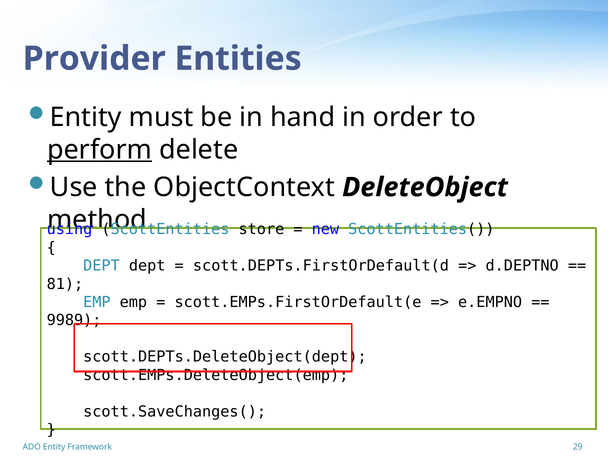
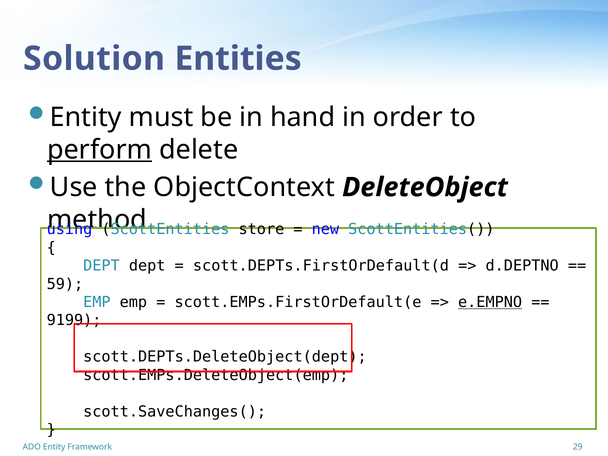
Provider: Provider -> Solution (94, 59)
81: 81 -> 59 (65, 284)
e.EMPNO underline: none -> present (490, 302)
9989: 9989 -> 9199 (74, 320)
